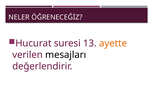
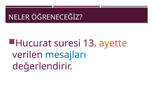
mesajları colour: black -> blue (66, 55)
